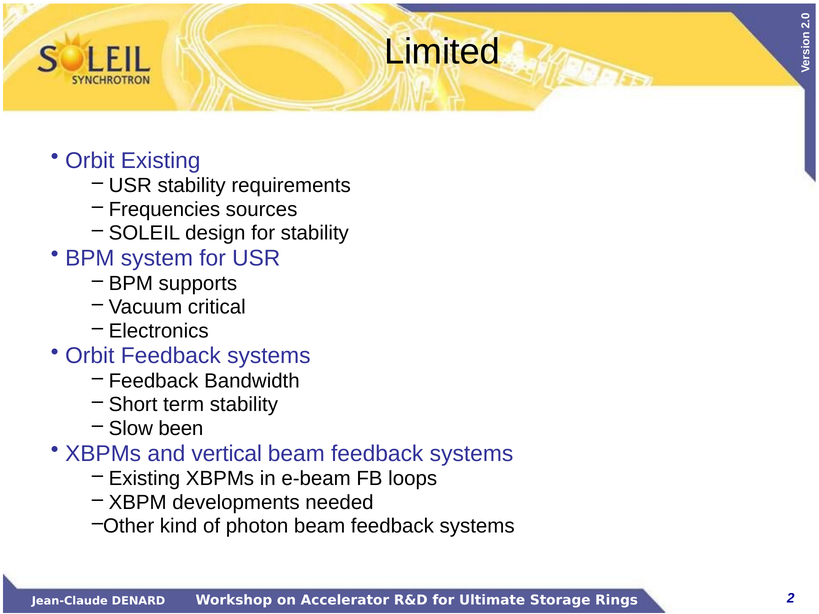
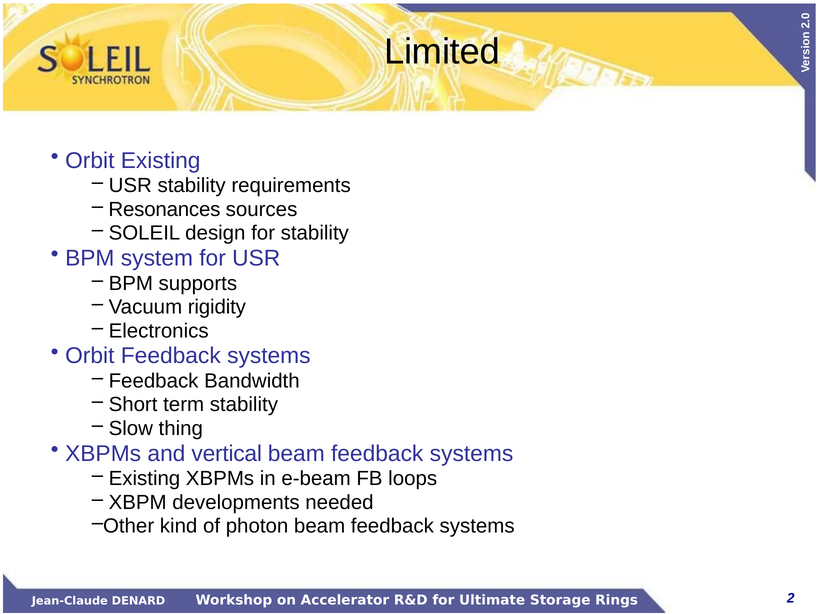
Frequencies: Frequencies -> Resonances (164, 209)
critical: critical -> rigidity (217, 307)
been: been -> thing (181, 429)
